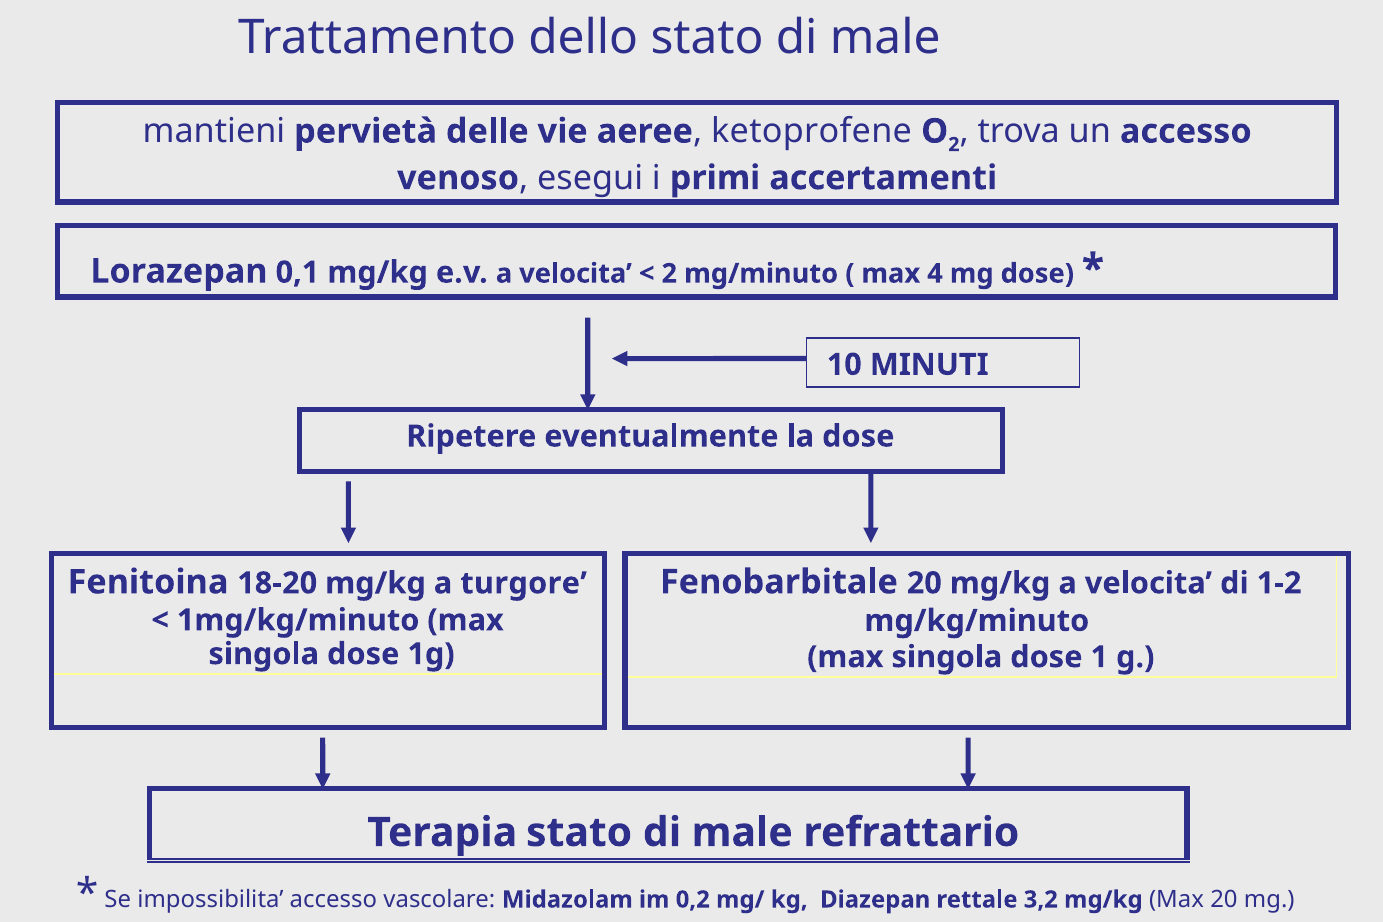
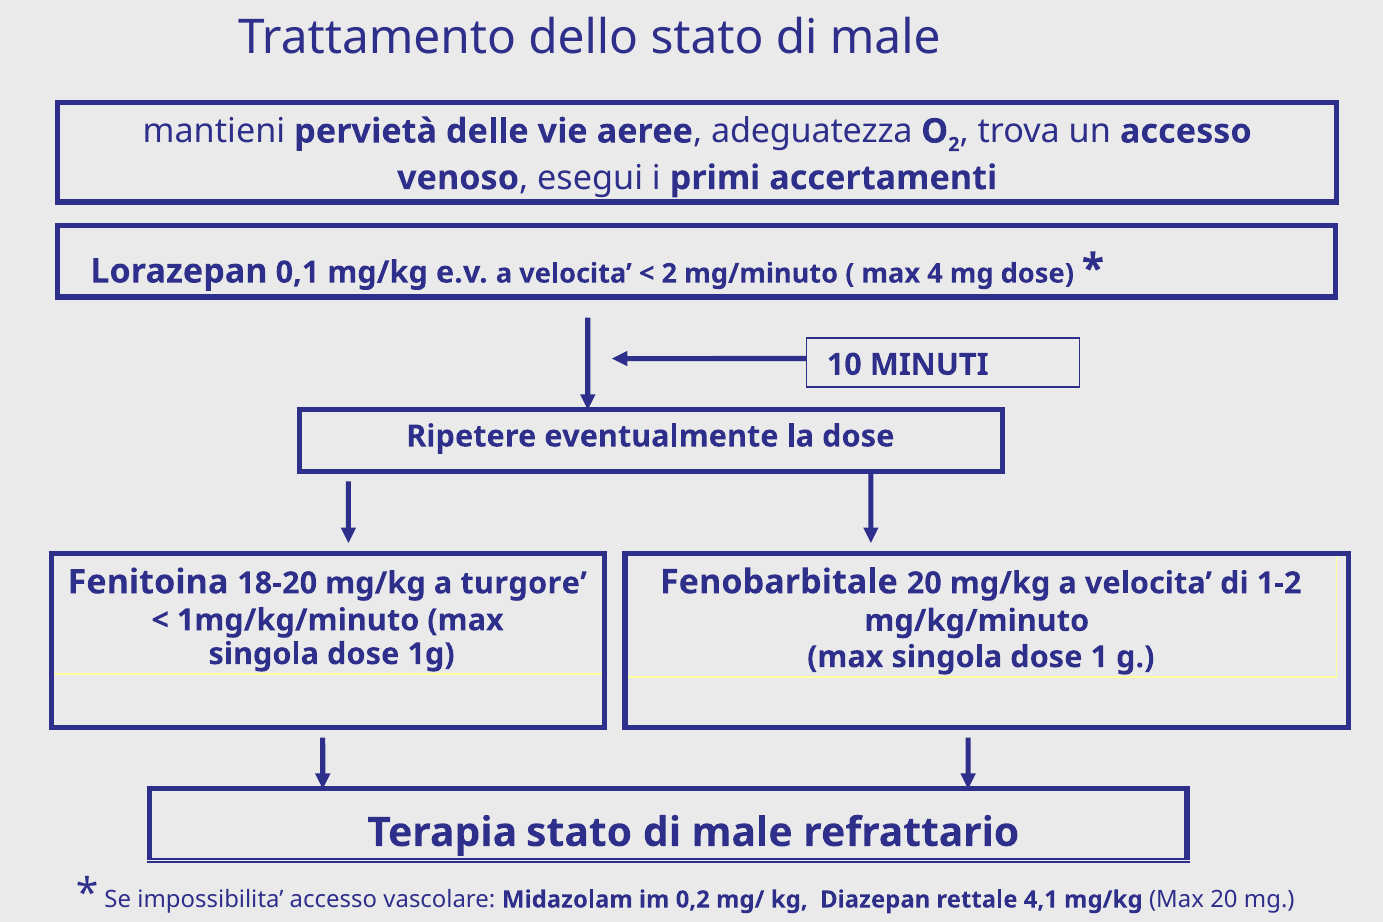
ketoprofene: ketoprofene -> adeguatezza (812, 131)
3,2: 3,2 -> 4,1 (1041, 900)
